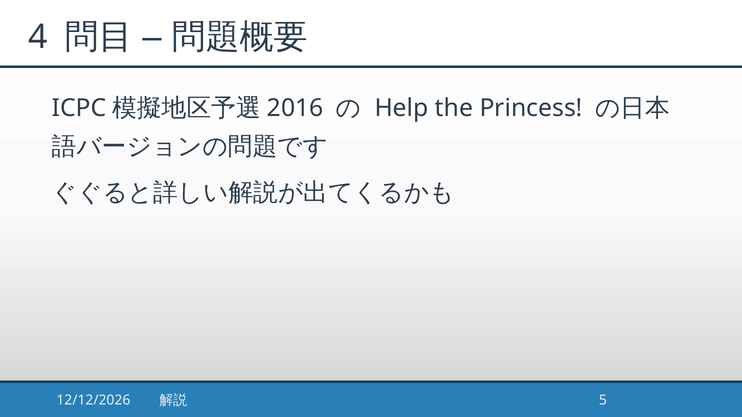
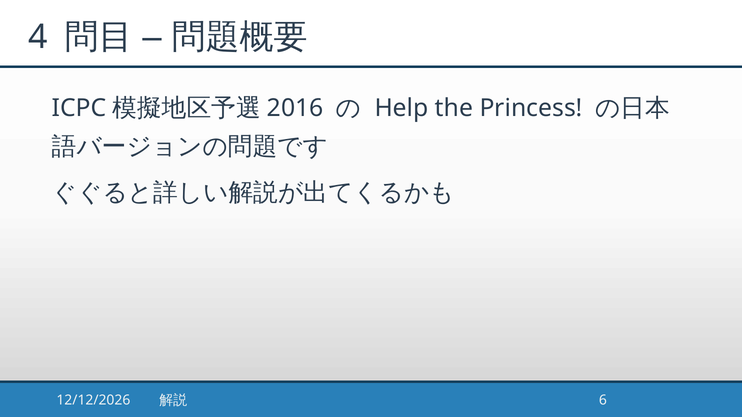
5: 5 -> 6 (603, 401)
